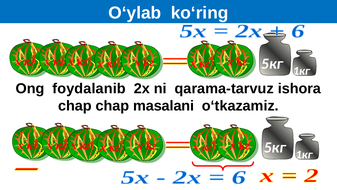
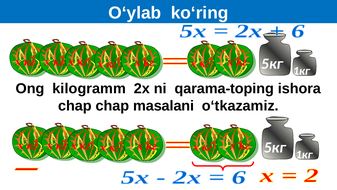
foydalanib: foydalanib -> kilogramm (89, 88)
qarama-tarvuz: qarama-tarvuz -> qarama-toping (224, 88)
